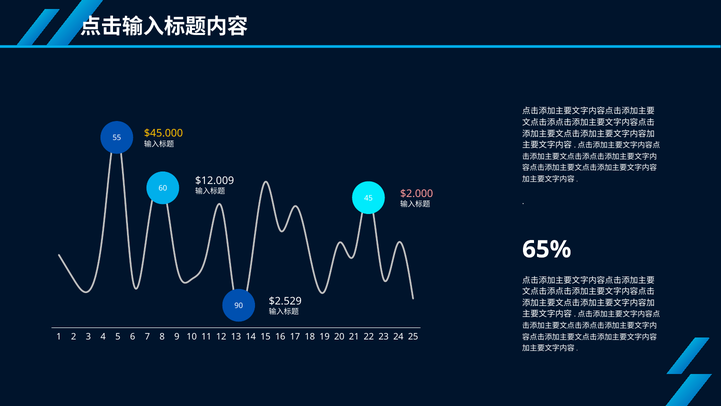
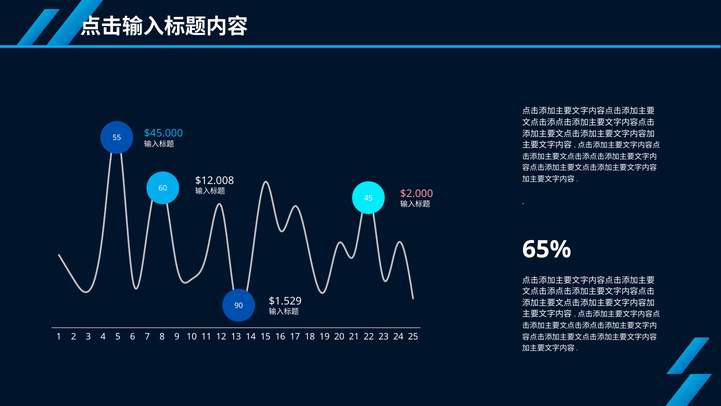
$45.000 colour: yellow -> light blue (164, 133)
$12.009: $12.009 -> $12.008 (215, 181)
$2.529: $2.529 -> $1.529 (285, 301)
